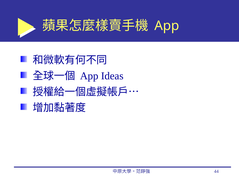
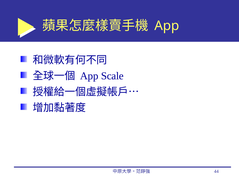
Ideas: Ideas -> Scale (112, 76)
